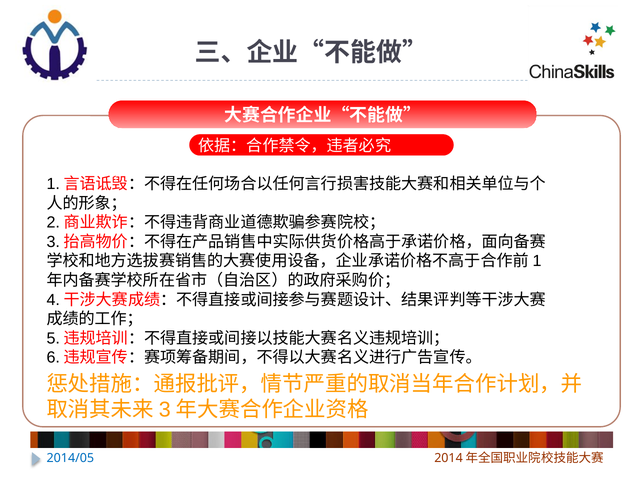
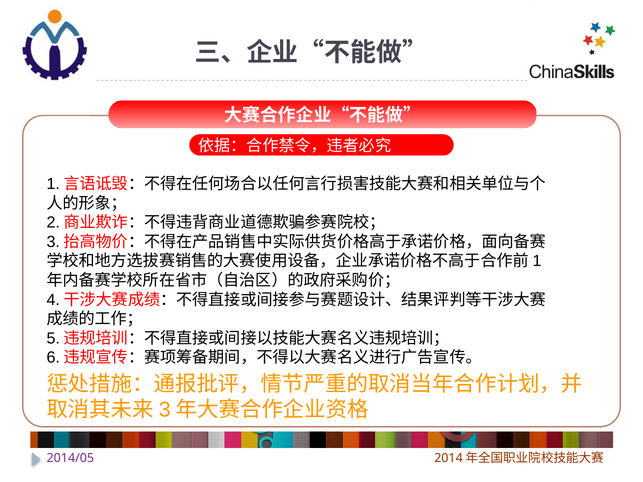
2014/05 colour: blue -> purple (70, 459)
